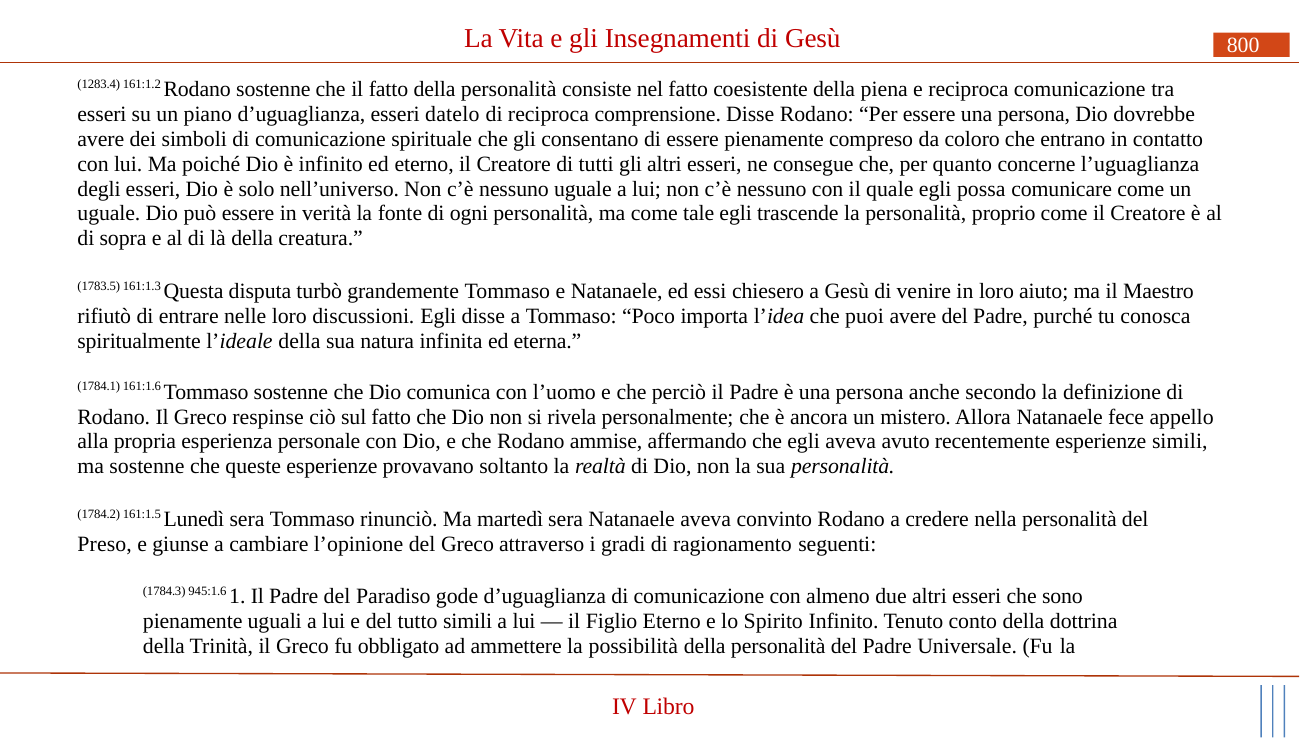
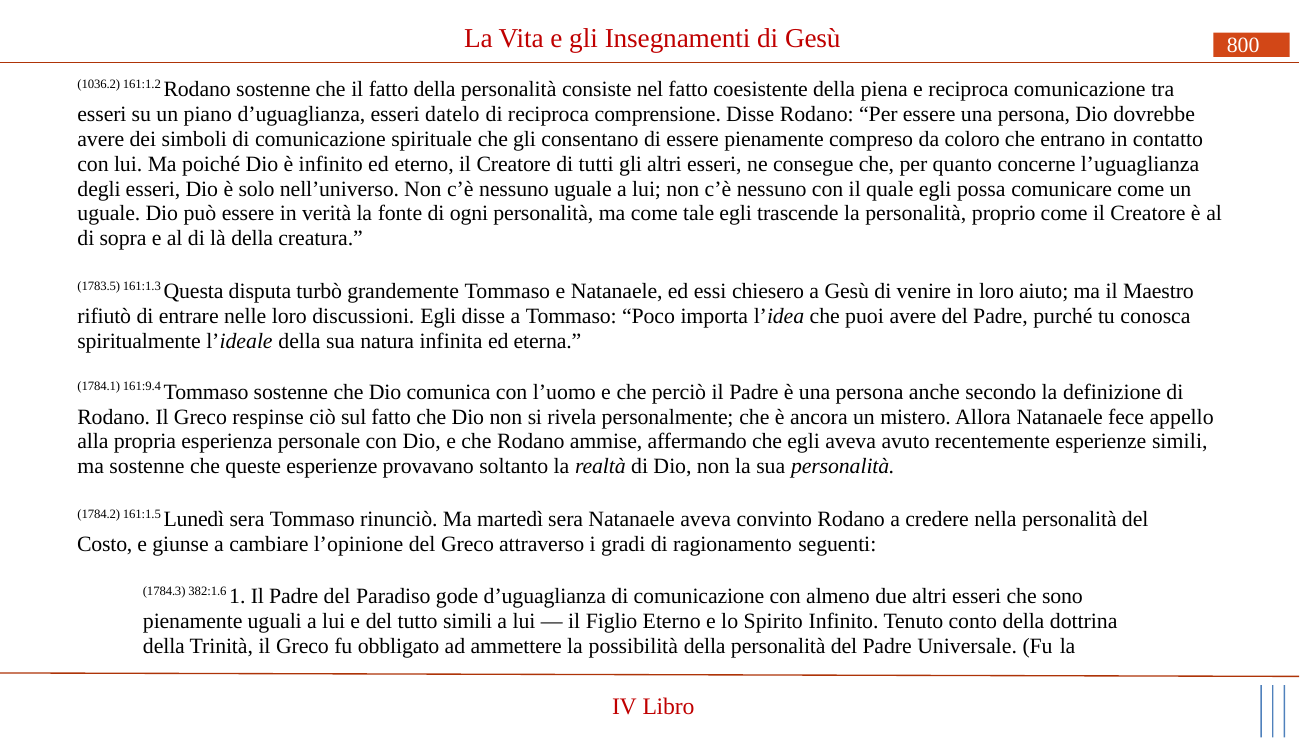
1283.4: 1283.4 -> 1036.2 (99, 84)
161:1.6: 161:1.6 -> 161:9.4 (142, 387)
Preso: Preso -> Costo (105, 545)
945:1.6: 945:1.6 -> 382:1.6 (207, 591)
